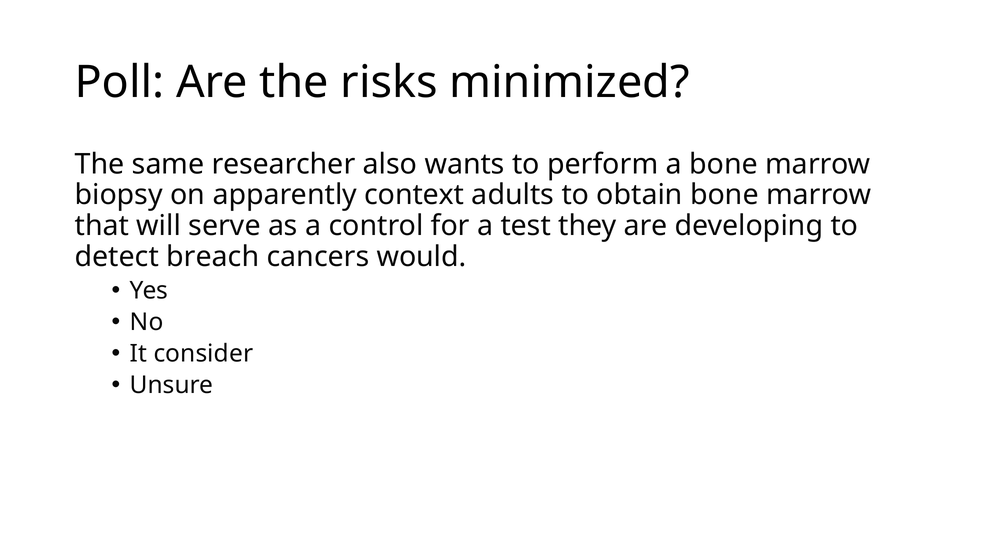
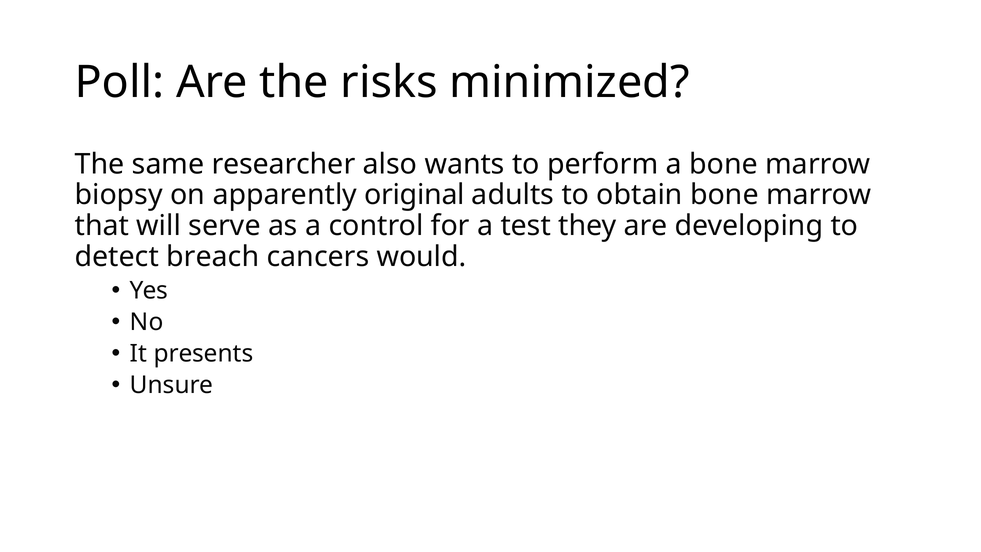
context: context -> original (414, 195)
consider: consider -> presents (203, 354)
